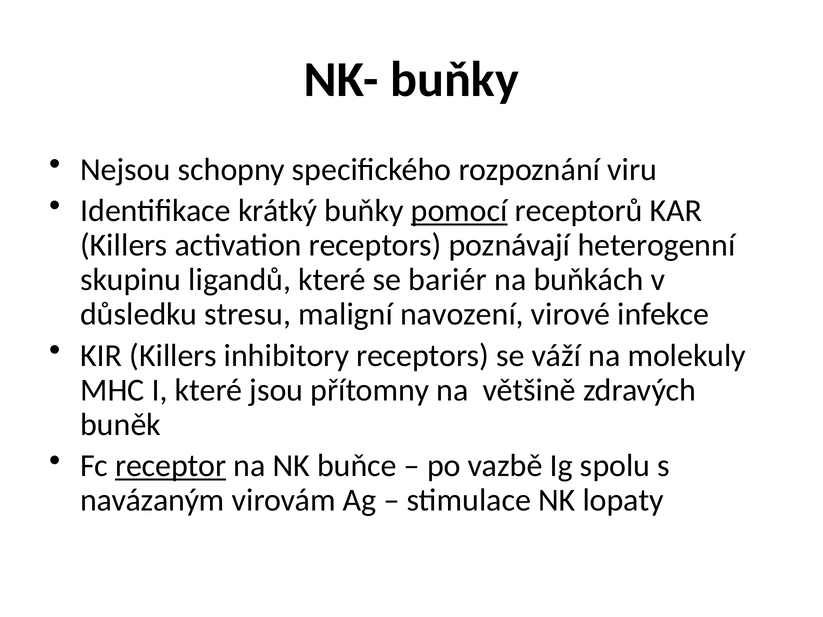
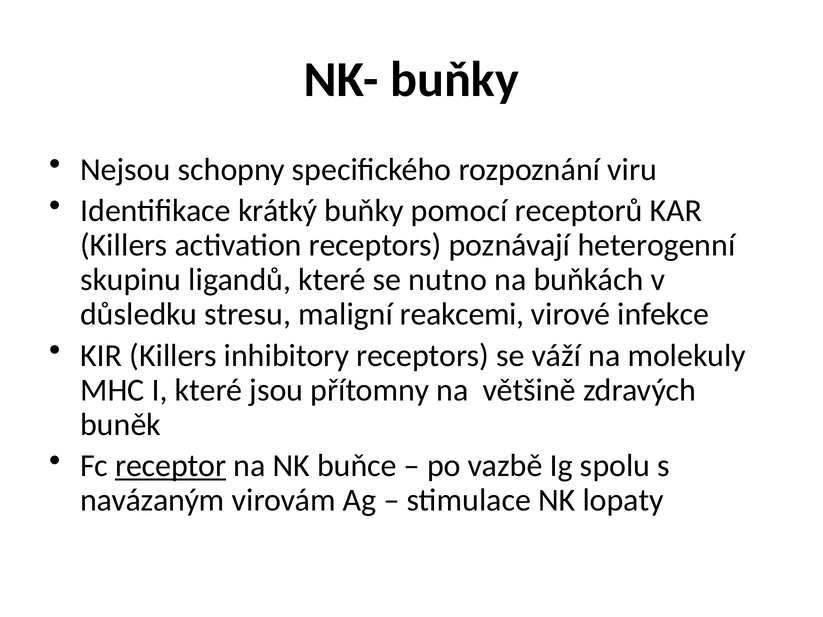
pomocí underline: present -> none (459, 211)
bariér: bariér -> nutno (448, 280)
navození: navození -> reakcemi (462, 314)
